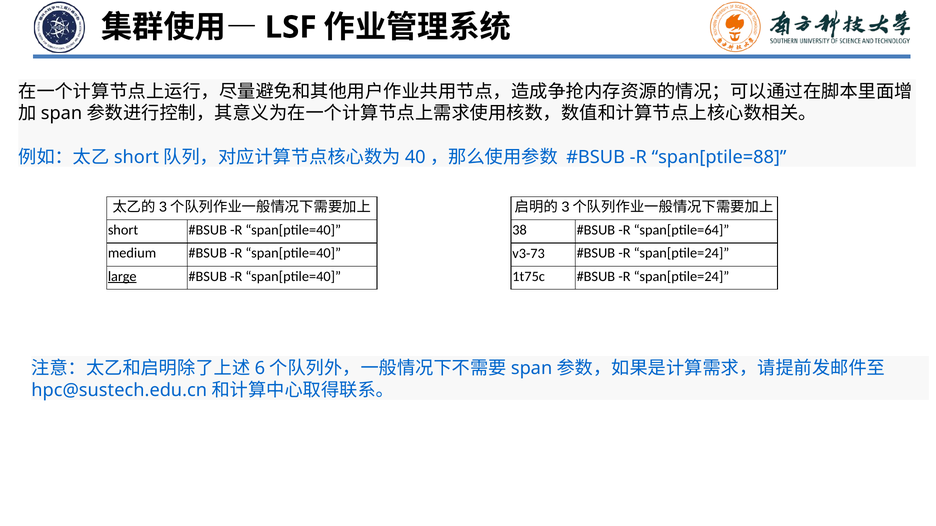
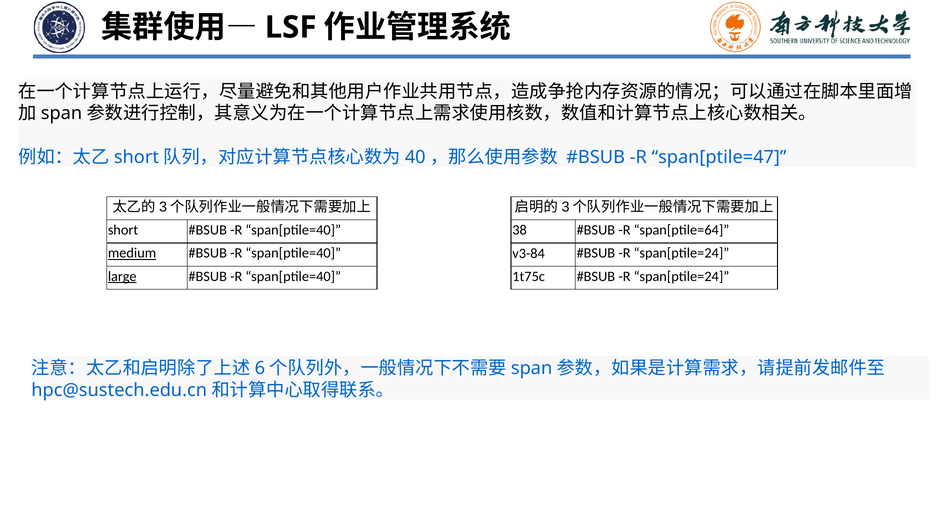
span[ptile=88: span[ptile=88 -> span[ptile=47 (719, 157)
medium underline: none -> present (132, 254)
v3-73: v3-73 -> v3-84 (529, 254)
